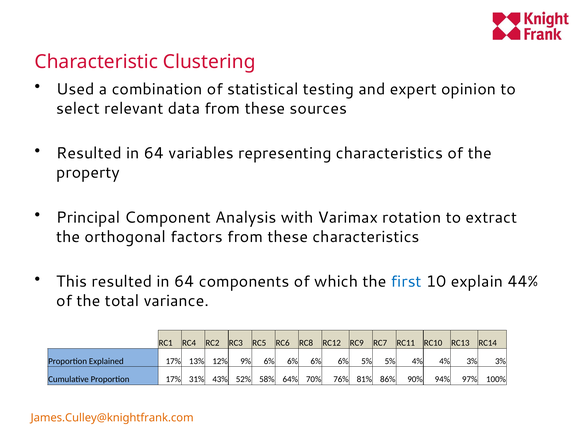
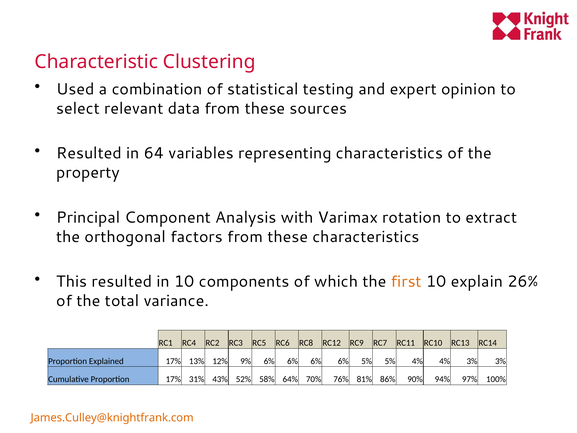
This resulted in 64: 64 -> 10 (184, 282)
first colour: blue -> orange (406, 282)
44%: 44% -> 26% (523, 282)
